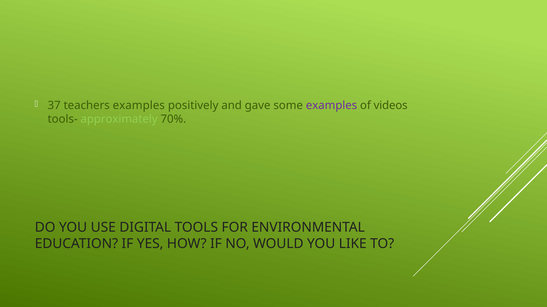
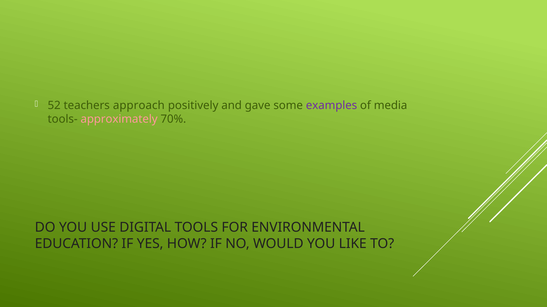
37: 37 -> 52 (54, 106)
teachers examples: examples -> approach (139, 106)
videos: videos -> media (391, 106)
approximately colour: light green -> pink (119, 119)
